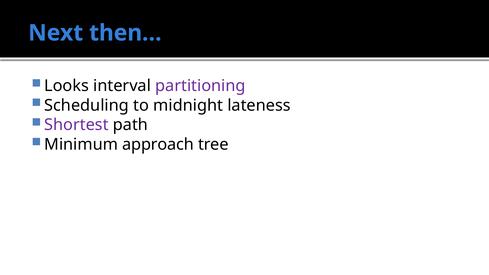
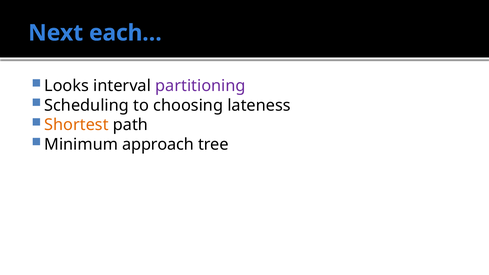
then…: then… -> each… (125, 33)
midnight: midnight -> choosing (188, 105)
Shortest colour: purple -> orange (76, 125)
